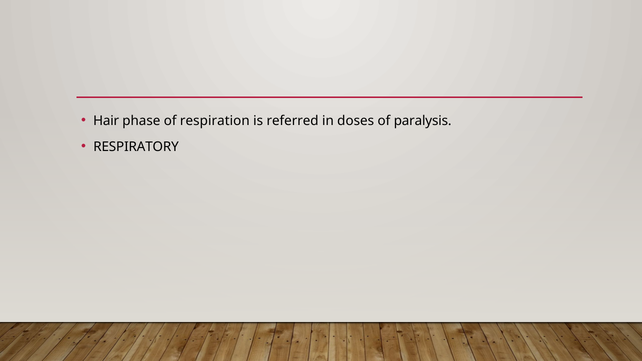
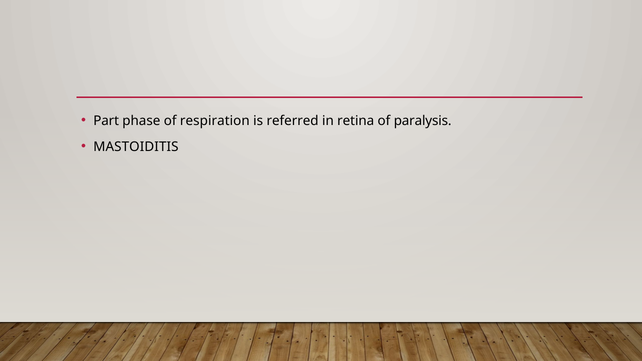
Hair: Hair -> Part (106, 121)
doses: doses -> retina (356, 121)
RESPIRATORY: RESPIRATORY -> MASTOIDITIS (136, 147)
